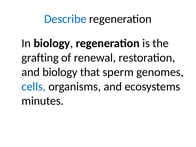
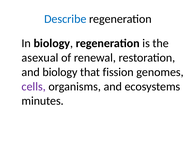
grafting: grafting -> asexual (40, 58)
sperm: sperm -> fission (118, 72)
cells colour: blue -> purple (34, 86)
